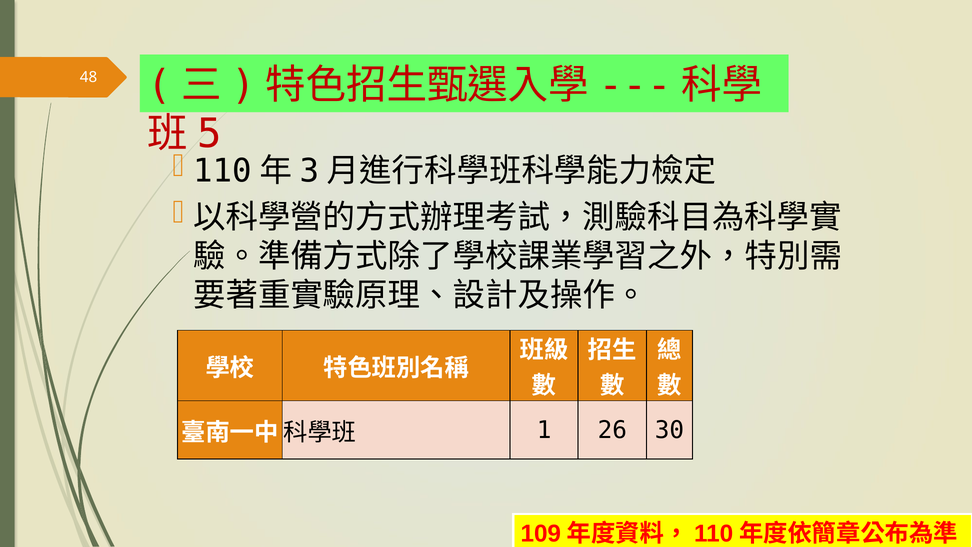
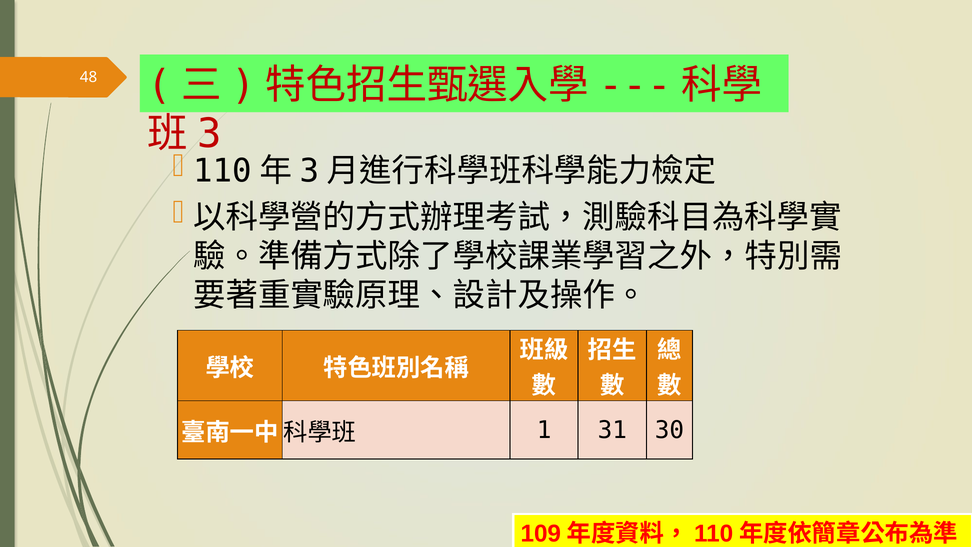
5: 5 -> 3 (209, 134)
26: 26 -> 31 (612, 430)
